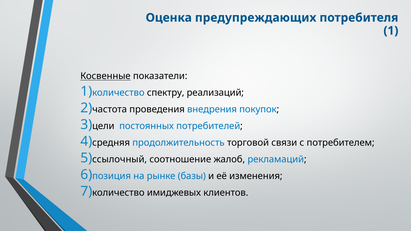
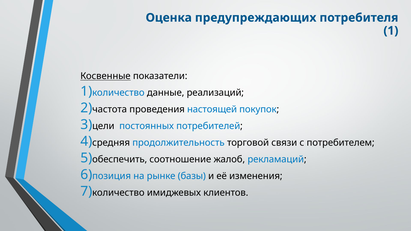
спектру: спектру -> данные (166, 93)
внедрения: внедрения -> настоящей (212, 109)
ссылочный: ссылочный -> обеспечить (120, 159)
